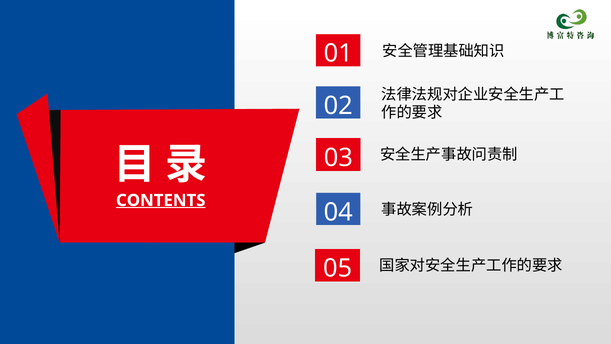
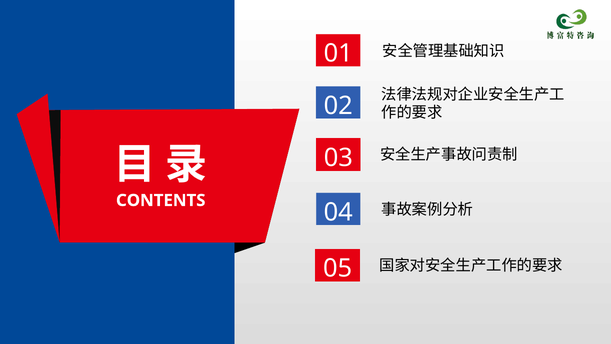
CONTENTS underline: present -> none (161, 200)
